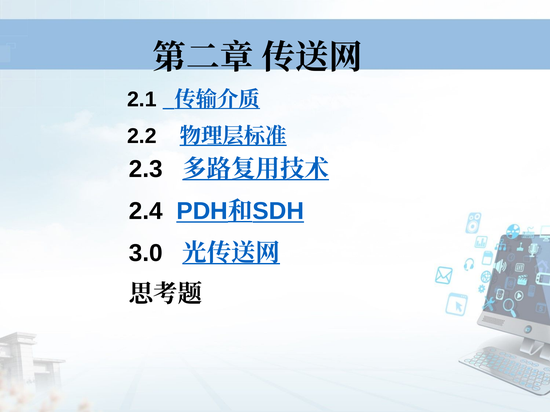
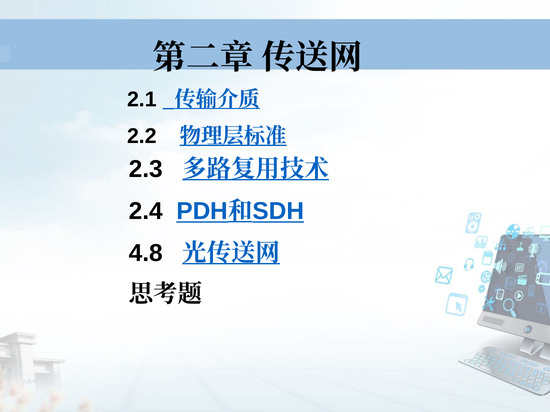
3.0: 3.0 -> 4.8 (146, 254)
